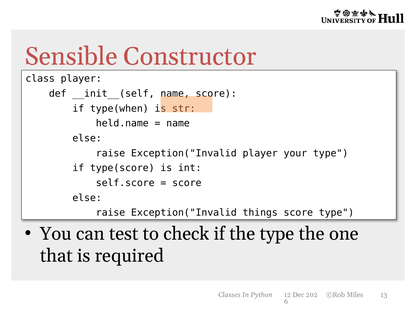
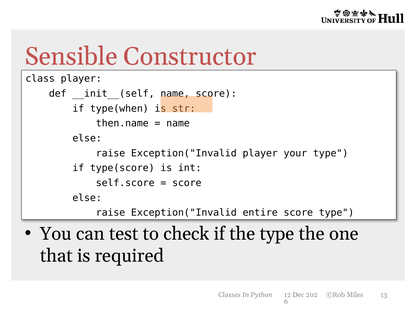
held.name: held.name -> then.name (122, 123)
things: things -> entire (260, 213)
